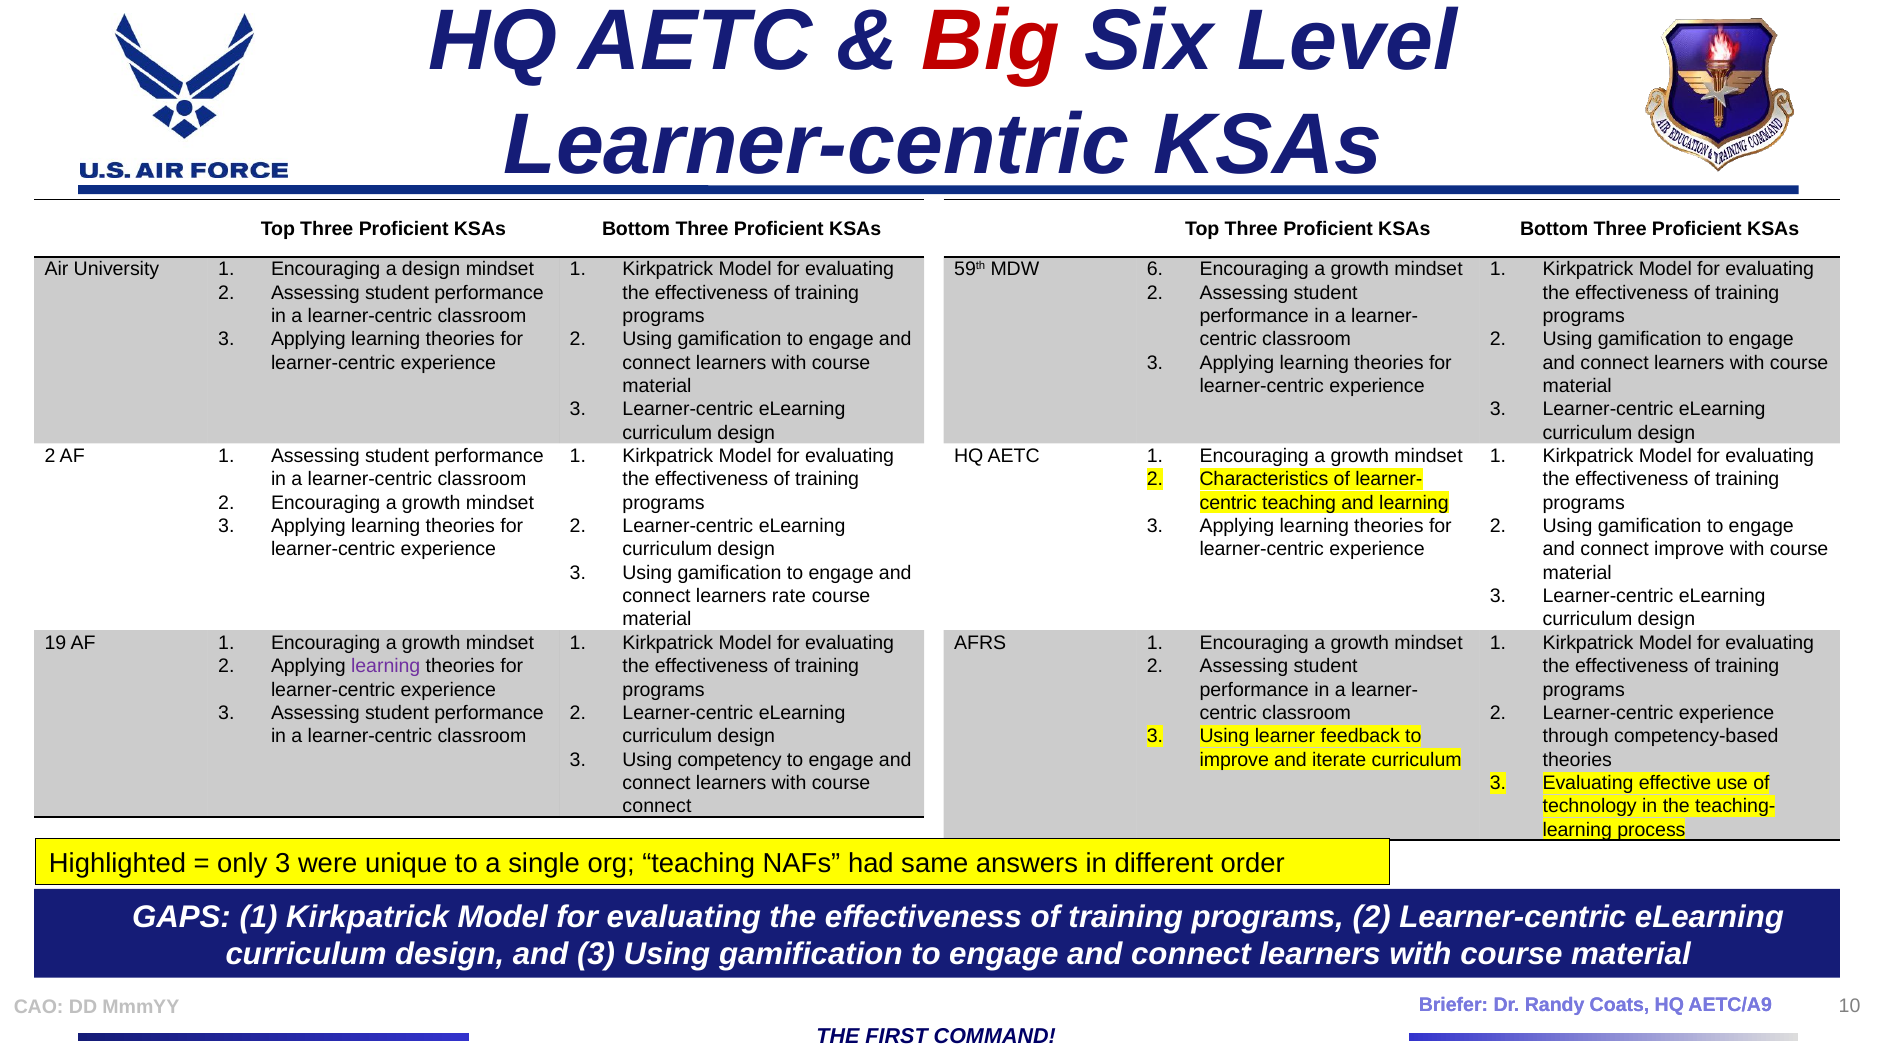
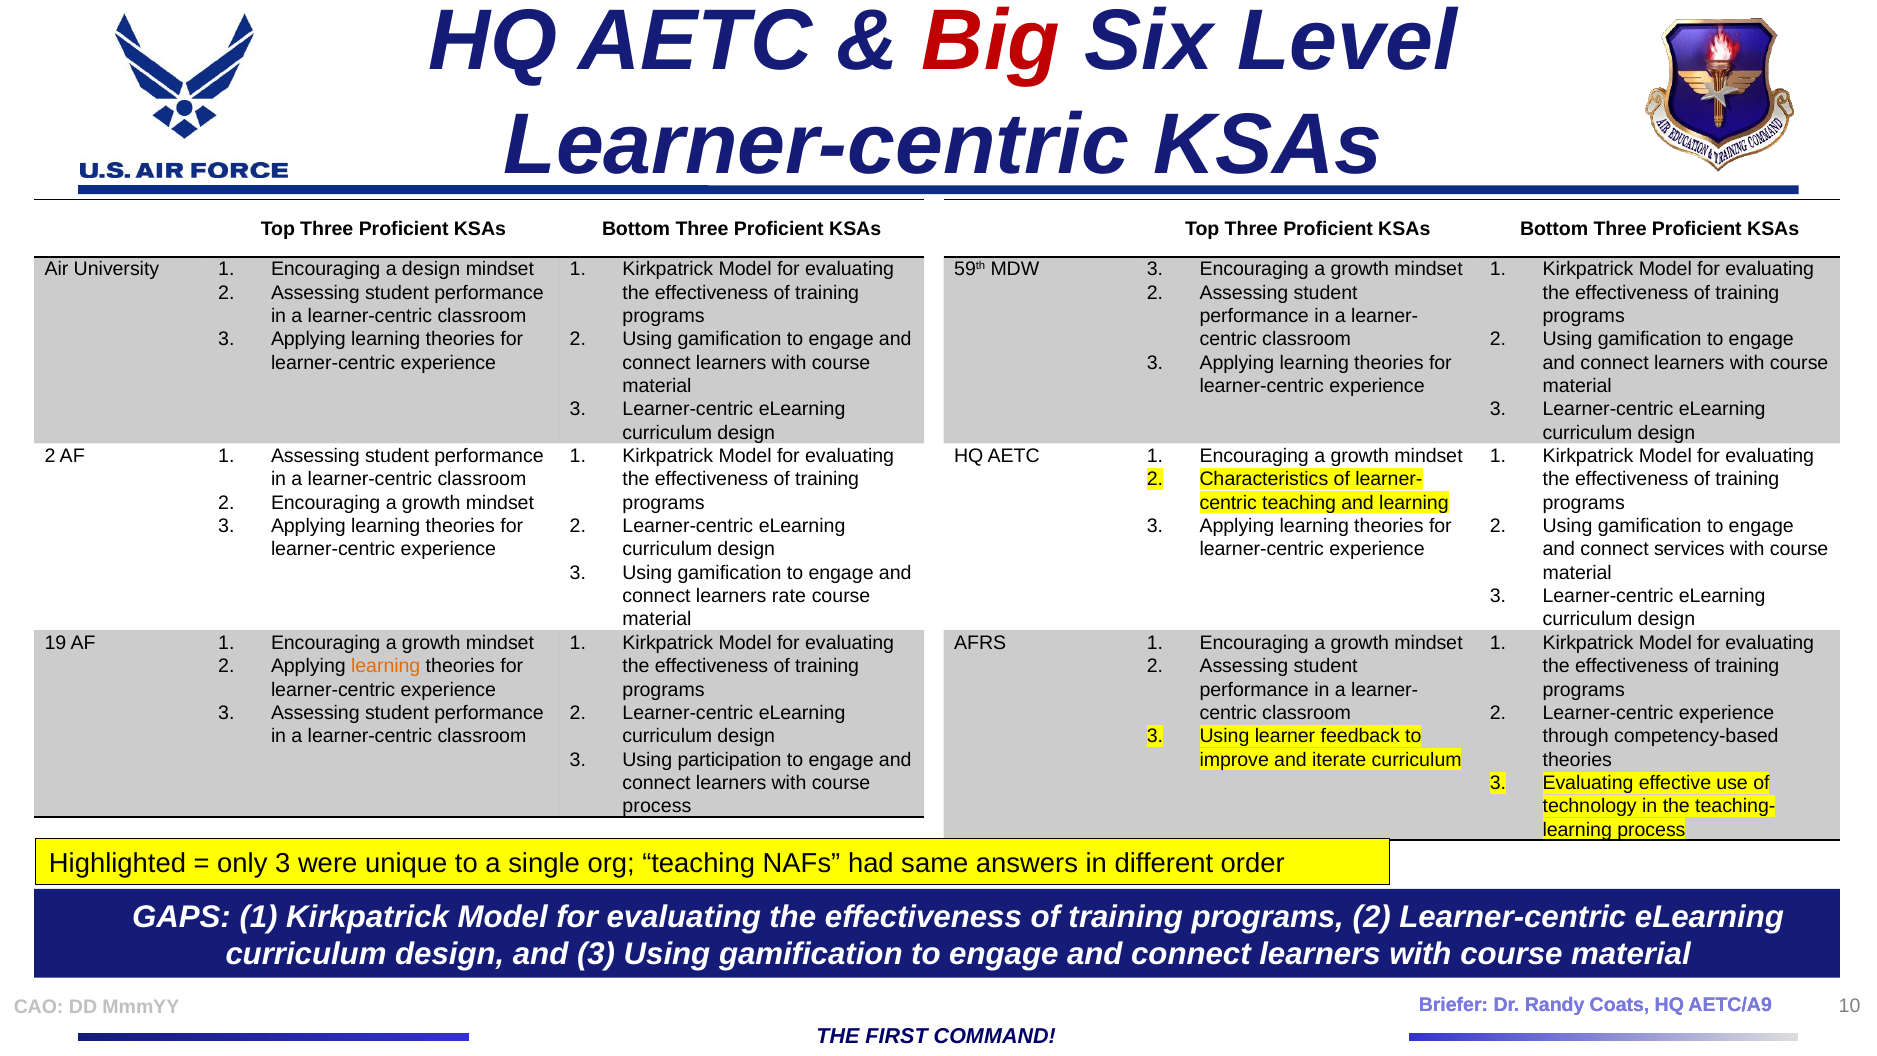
MDW 6: 6 -> 3 (1155, 269)
connect improve: improve -> services (1689, 549)
learning colour: purple -> orange (386, 666)
competency: competency -> participation (730, 759)
connect: connect -> process (657, 806)
